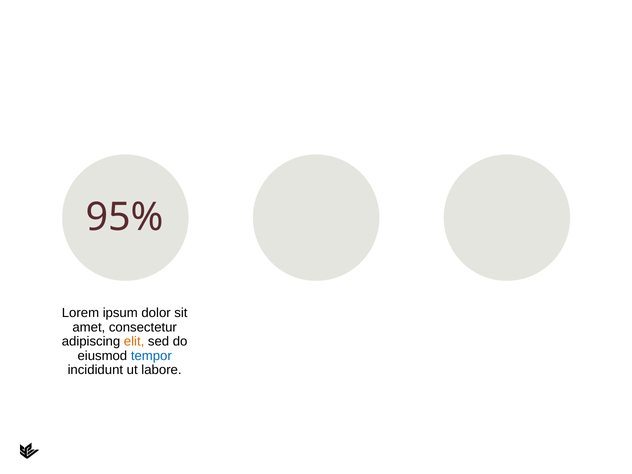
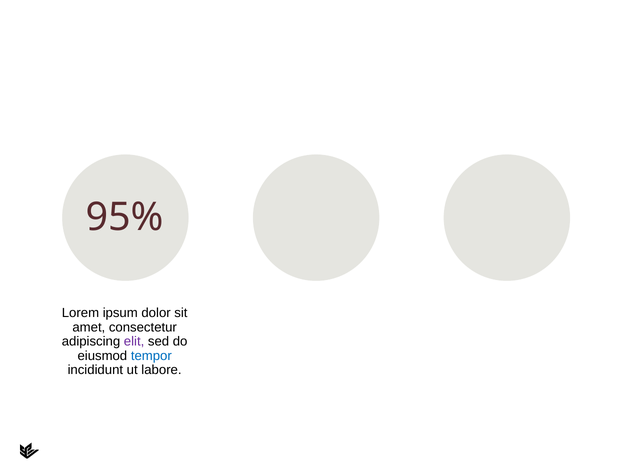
elit colour: orange -> purple (134, 341)
